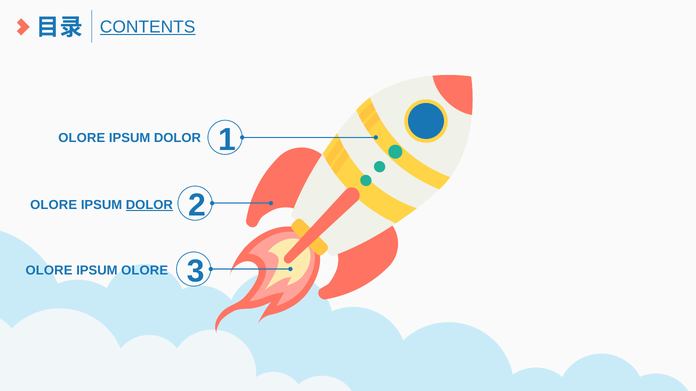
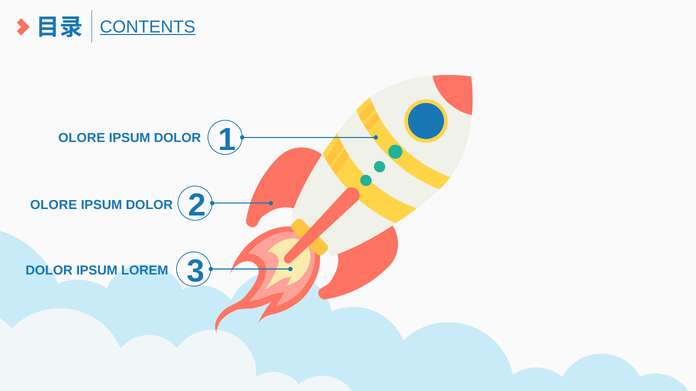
DOLOR underline: present -> none (149, 205)
OLORE: OLORE -> DOLOR (49, 271)
IPSUM OLORE: OLORE -> LOREM (145, 271)
